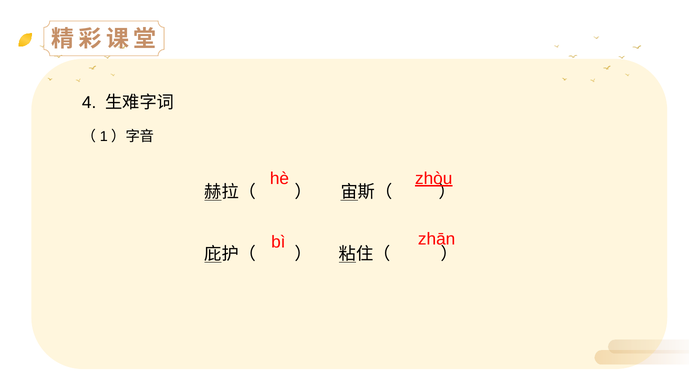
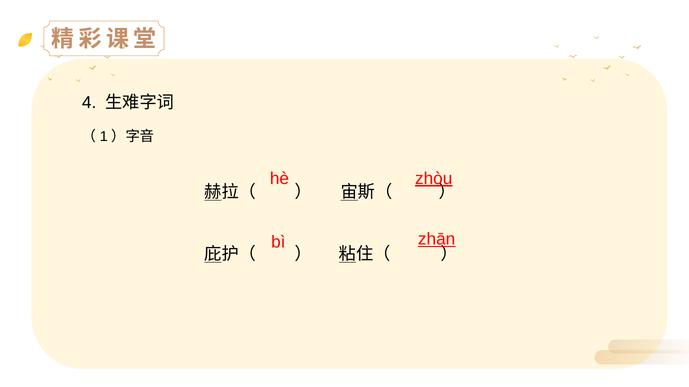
zhān underline: none -> present (437, 240)
